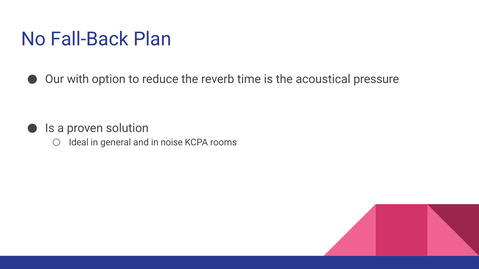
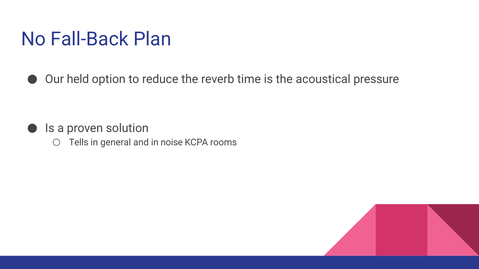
with: with -> held (78, 79)
Ideal: Ideal -> Tells (79, 143)
